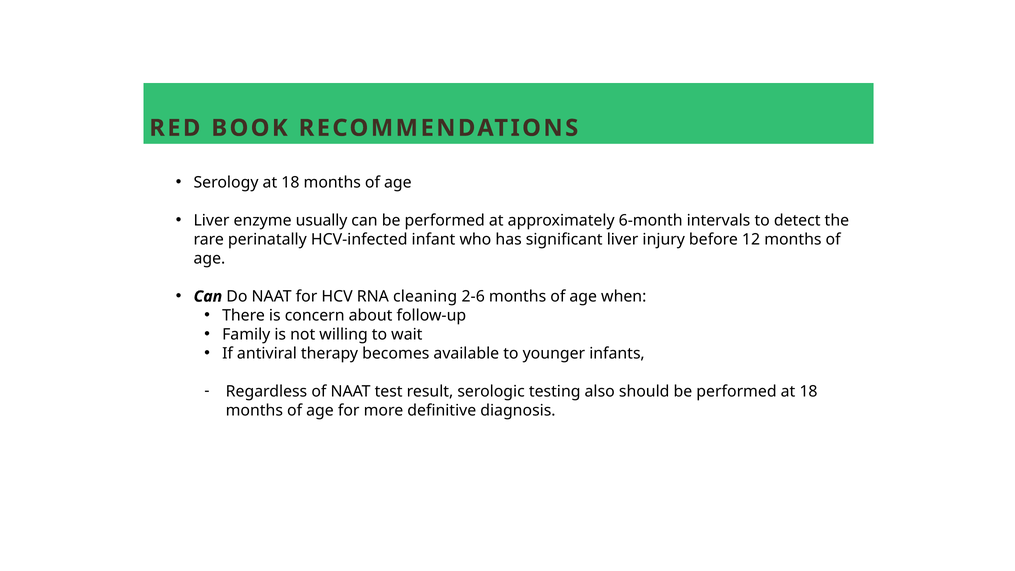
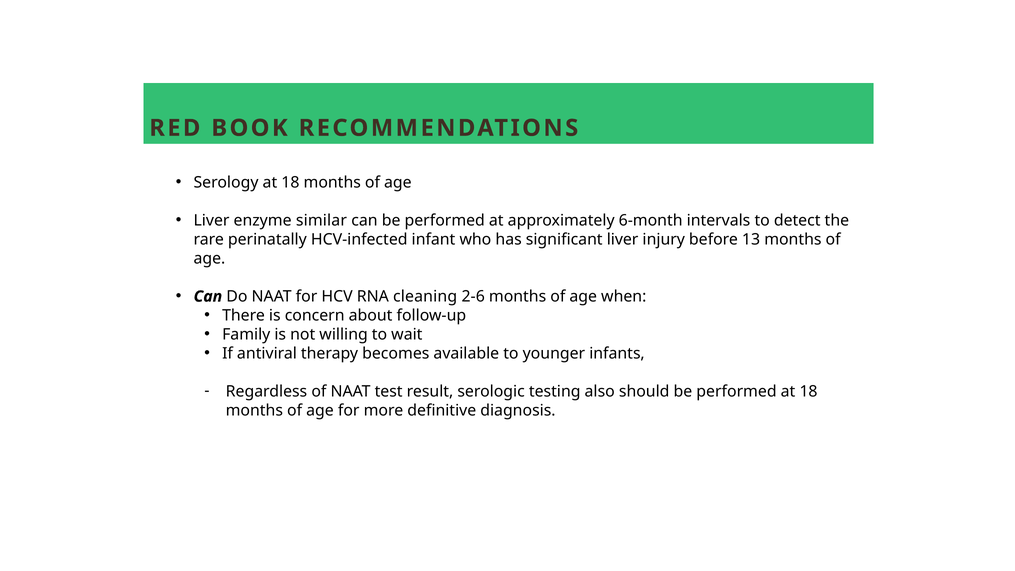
usually: usually -> similar (321, 220)
12: 12 -> 13 (751, 239)
